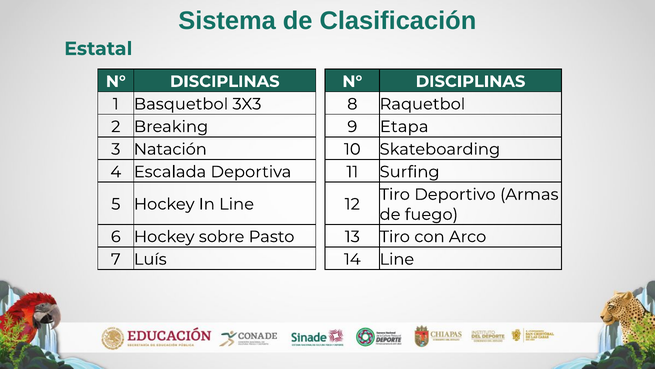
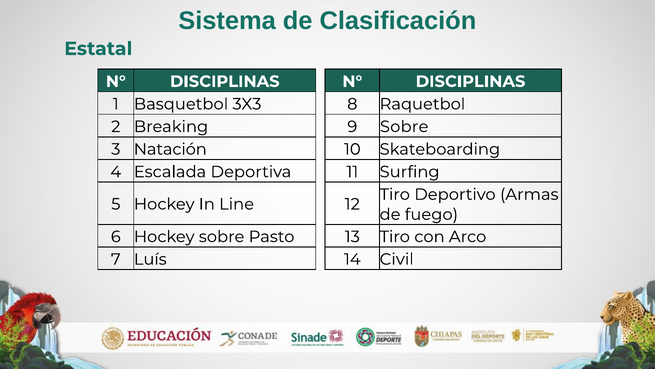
9 Etapa: Etapa -> Sobre (404, 126)
14 Line: Line -> Civil (397, 259)
